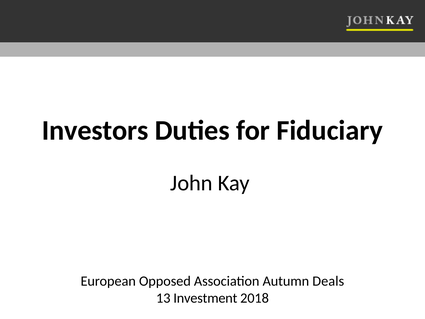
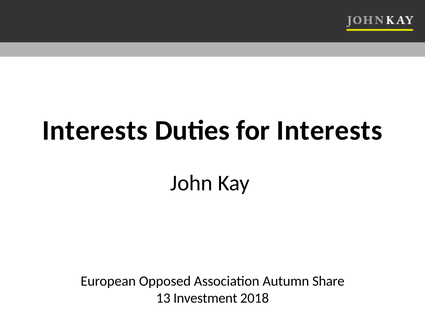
Investors: Investors -> Interests (95, 130)
for Fiduciary: Fiduciary -> Interests (329, 130)
Deals: Deals -> Share (328, 281)
